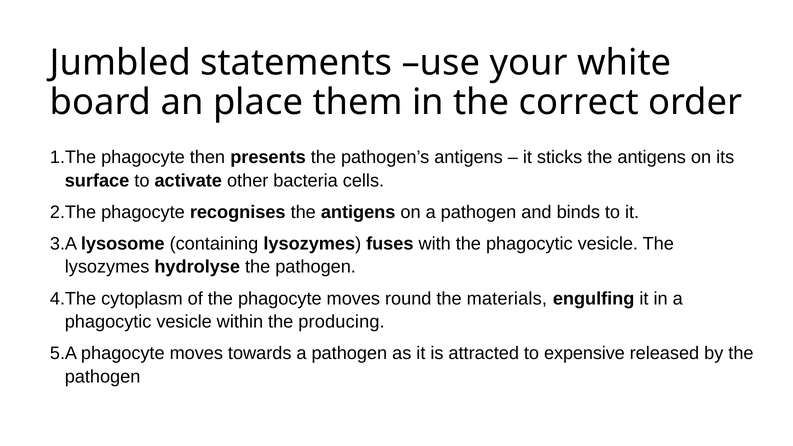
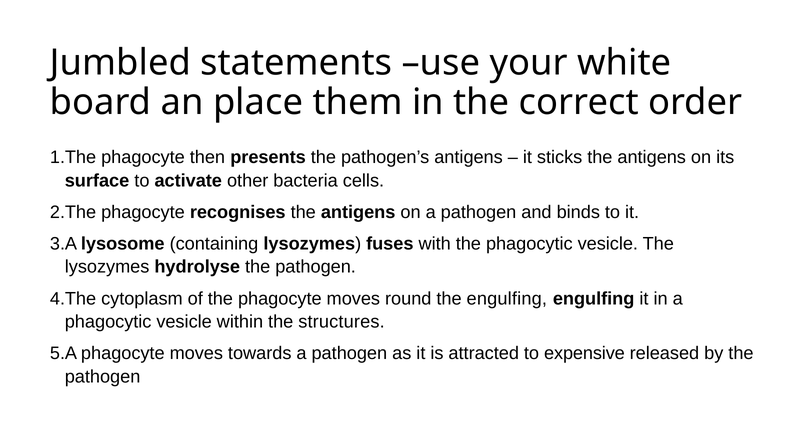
the materials: materials -> engulfing (507, 299)
producing: producing -> structures (342, 322)
